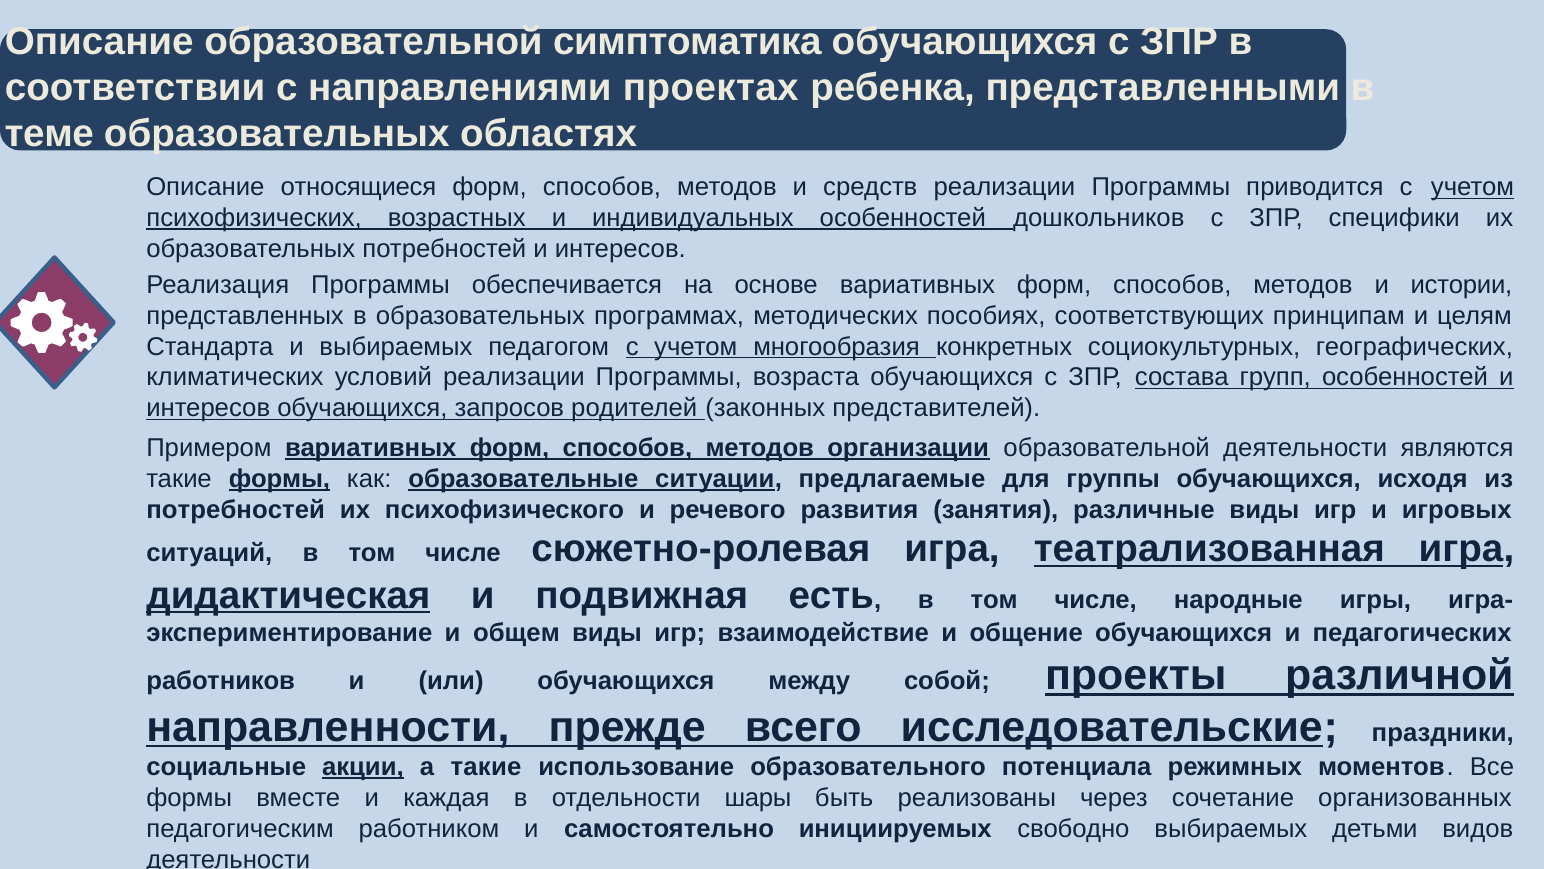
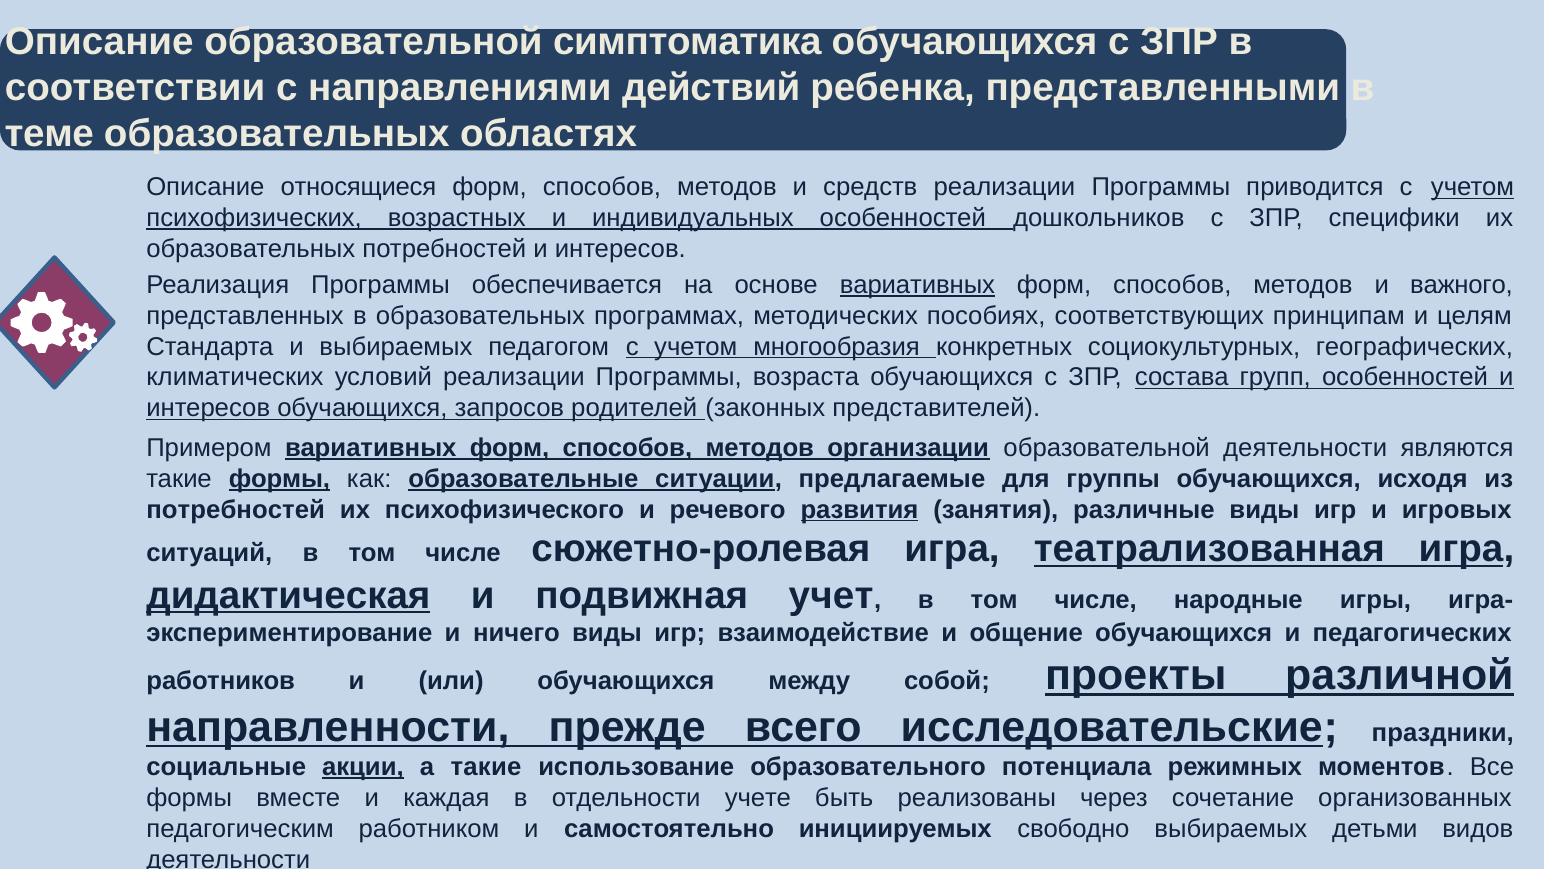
проектах: проектах -> действий (711, 88)
вариативных underline: none -> present (917, 285)
истории: истории -> важного (1461, 285)
развития underline: none -> present (859, 509)
есть: есть -> учет (831, 595)
общем: общем -> ничего (516, 633)
шары: шары -> учете (758, 798)
